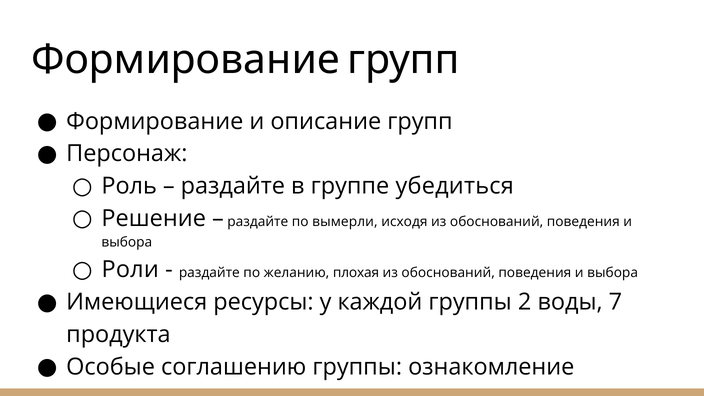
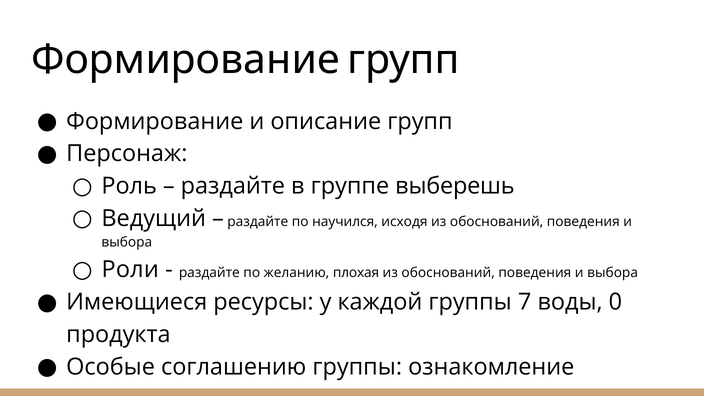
убедиться: убедиться -> выберешь (455, 186)
Решение: Решение -> Ведущий (154, 218)
вымерли: вымерли -> научился (345, 222)
2: 2 -> 7 (525, 302)
7: 7 -> 0 (615, 302)
